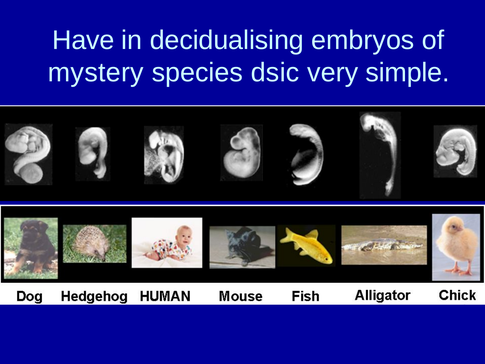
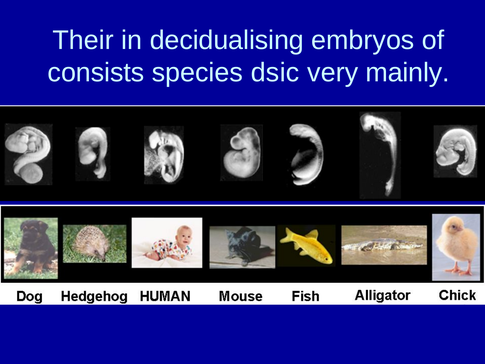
Have: Have -> Their (83, 40)
mystery: mystery -> consists (96, 73)
simple: simple -> mainly (408, 73)
